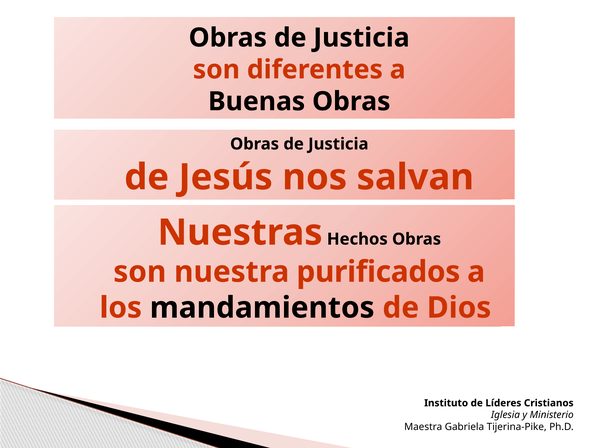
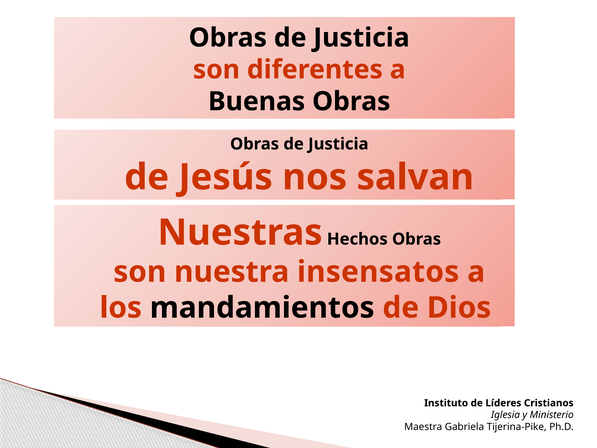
purificados: purificados -> insensatos (378, 272)
